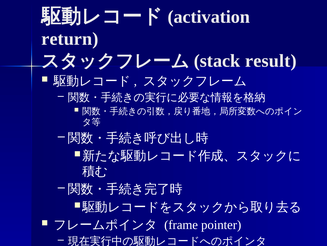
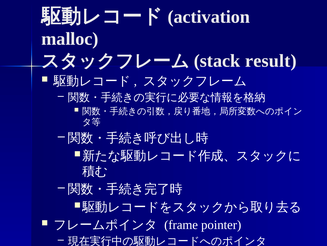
return: return -> malloc (70, 39)
